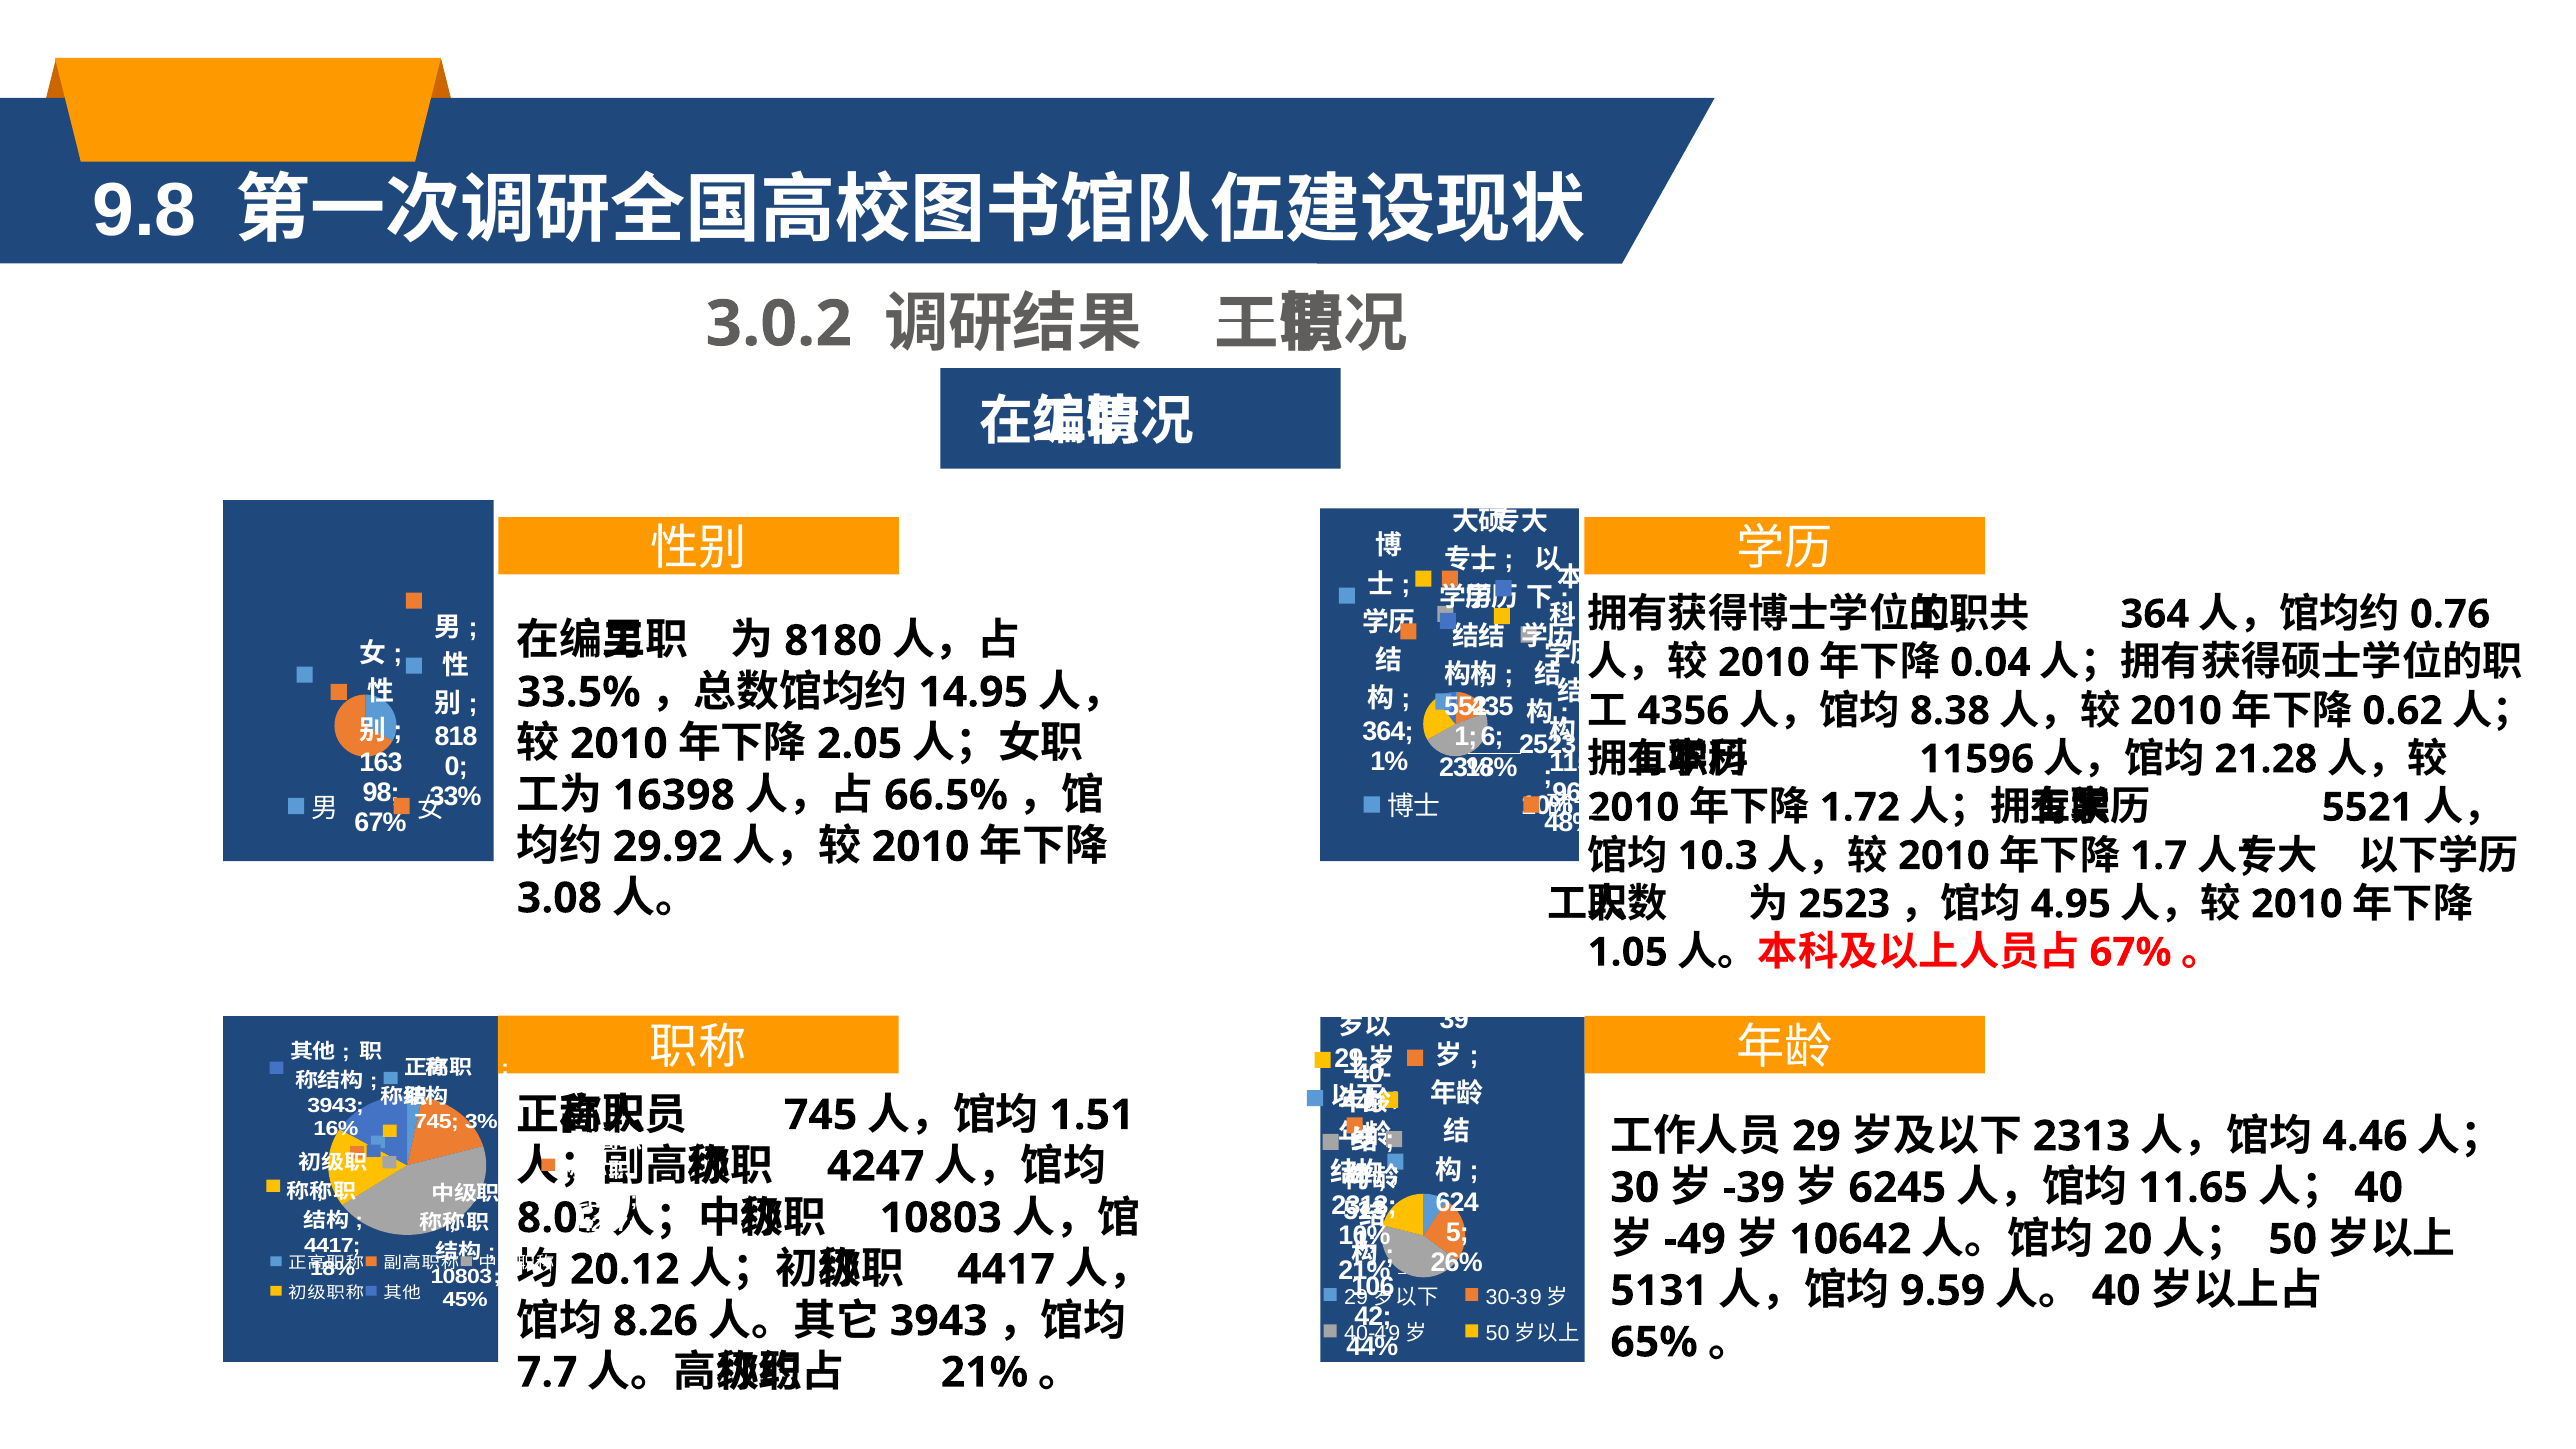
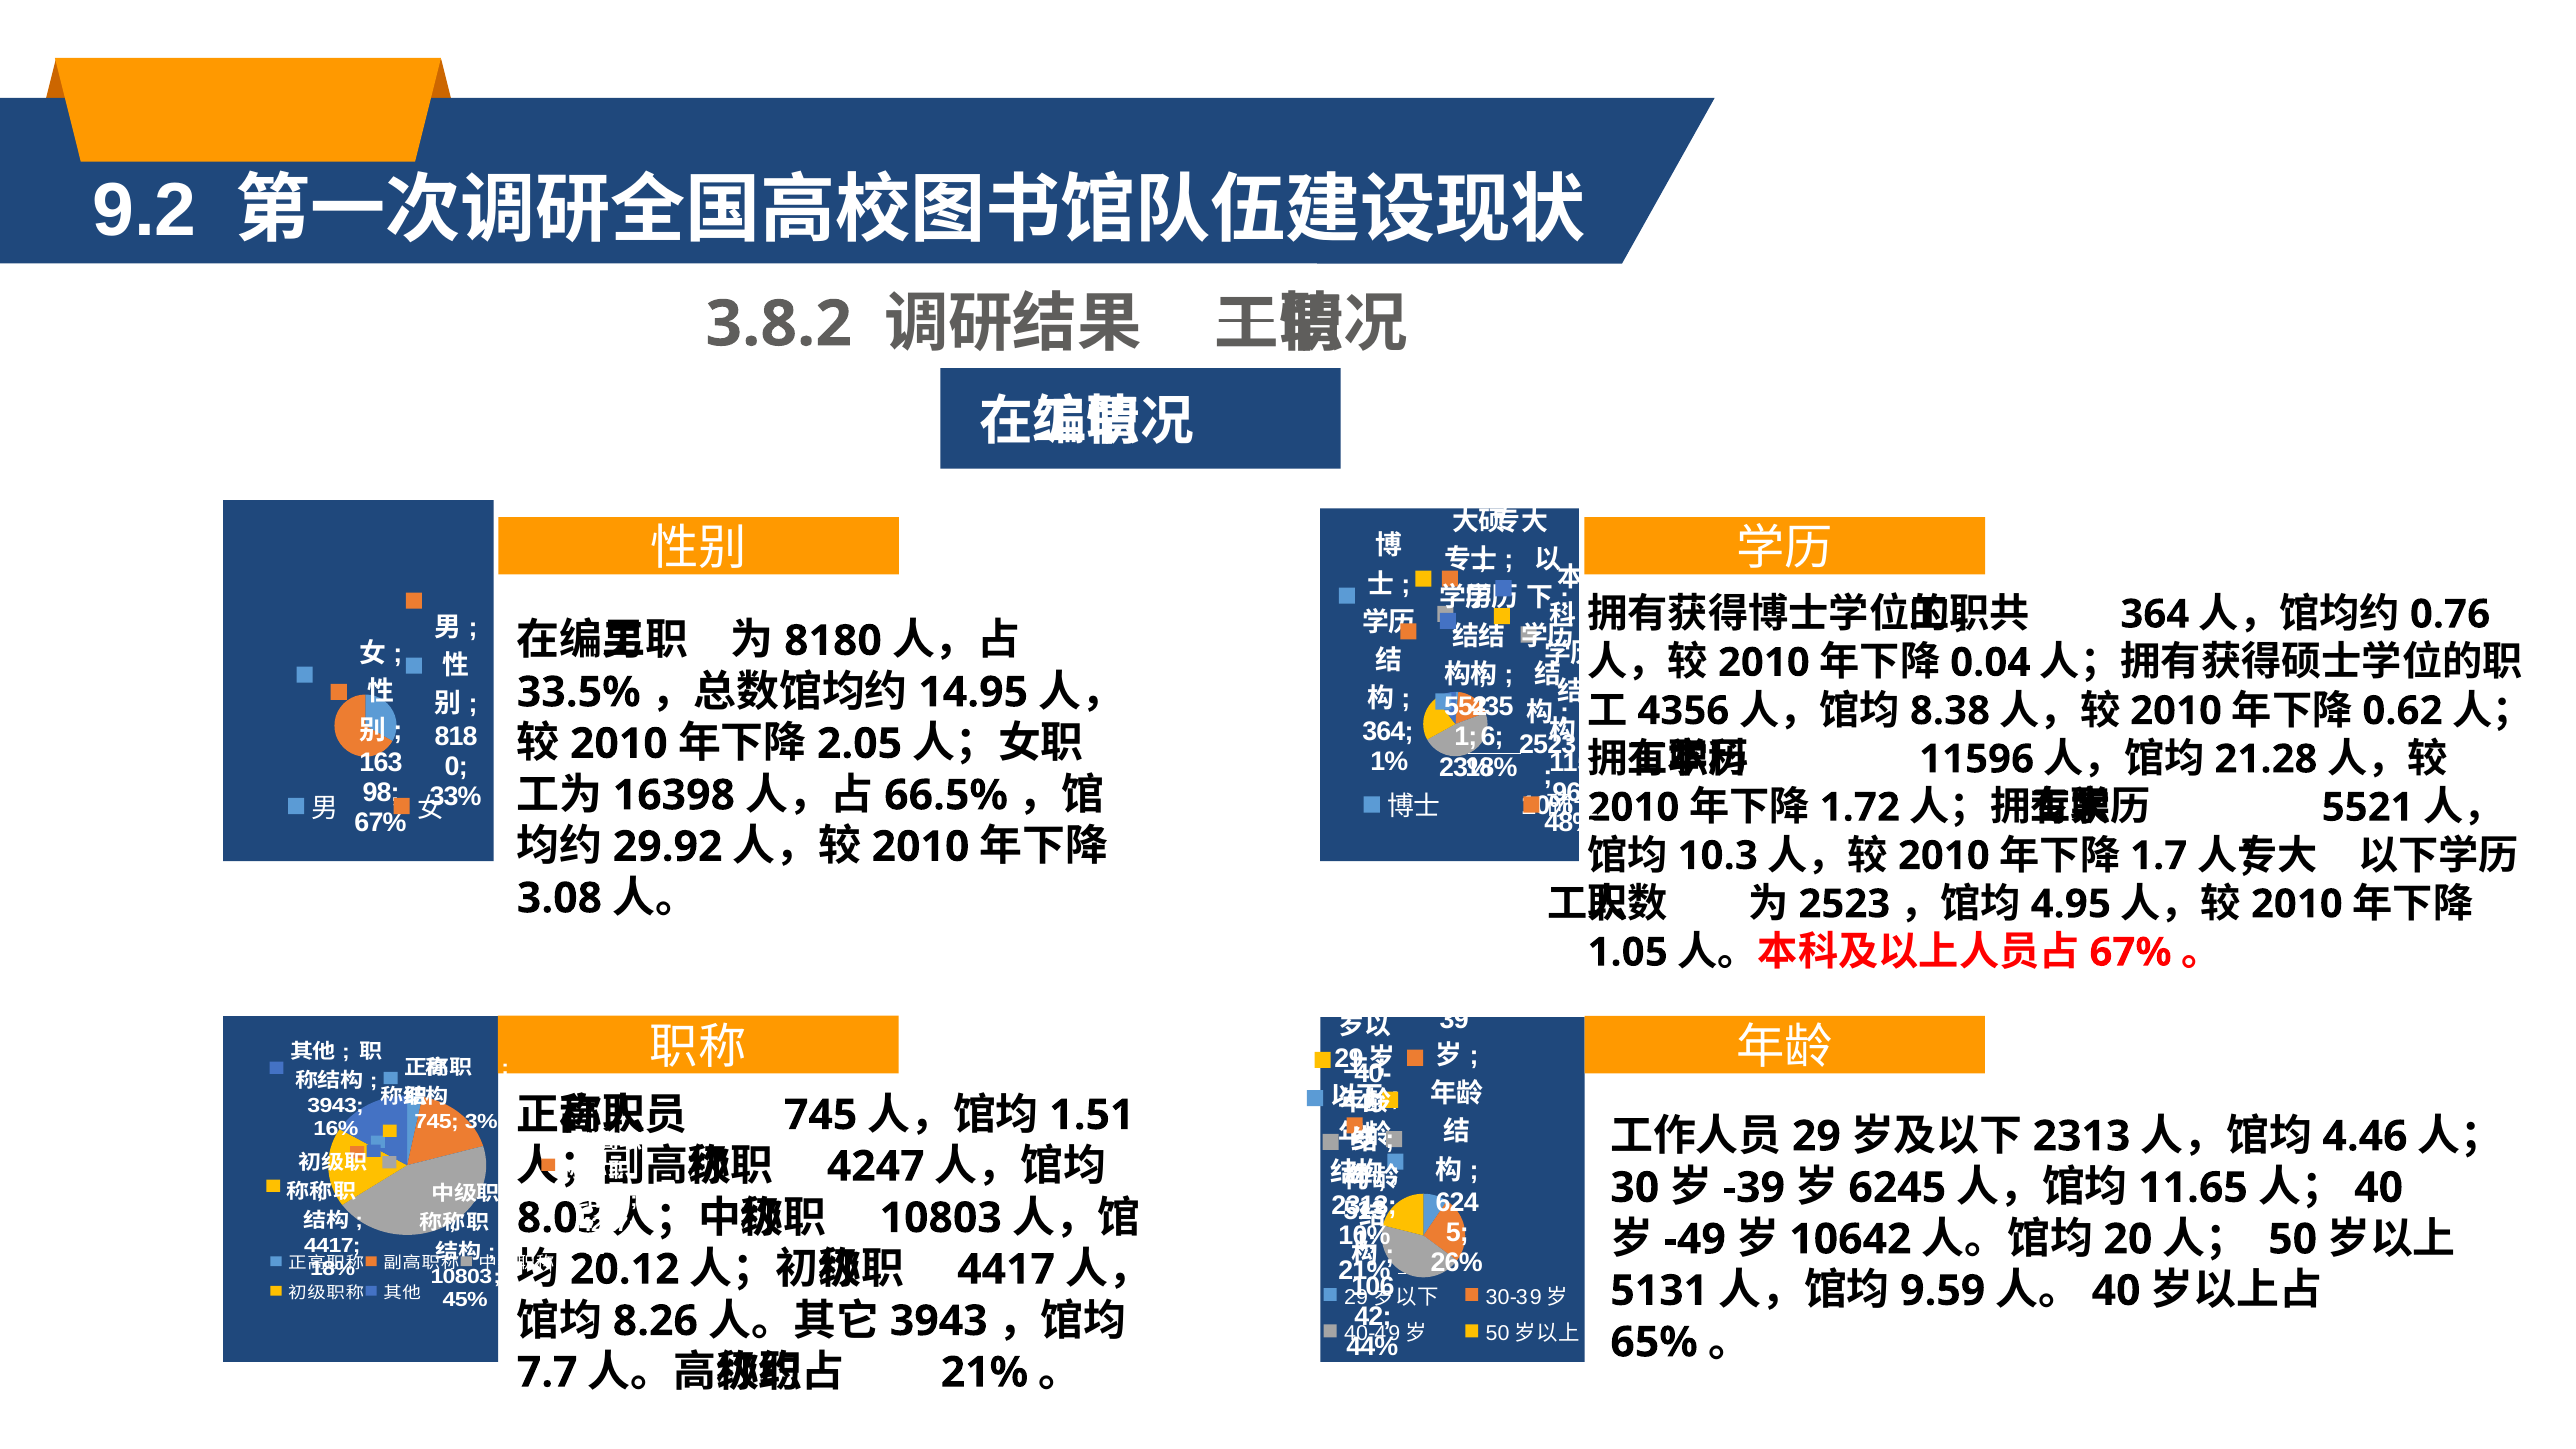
9.8: 9.8 -> 9.2 (145, 211)
3.0.2: 3.0.2 -> 3.8.2 (779, 324)
